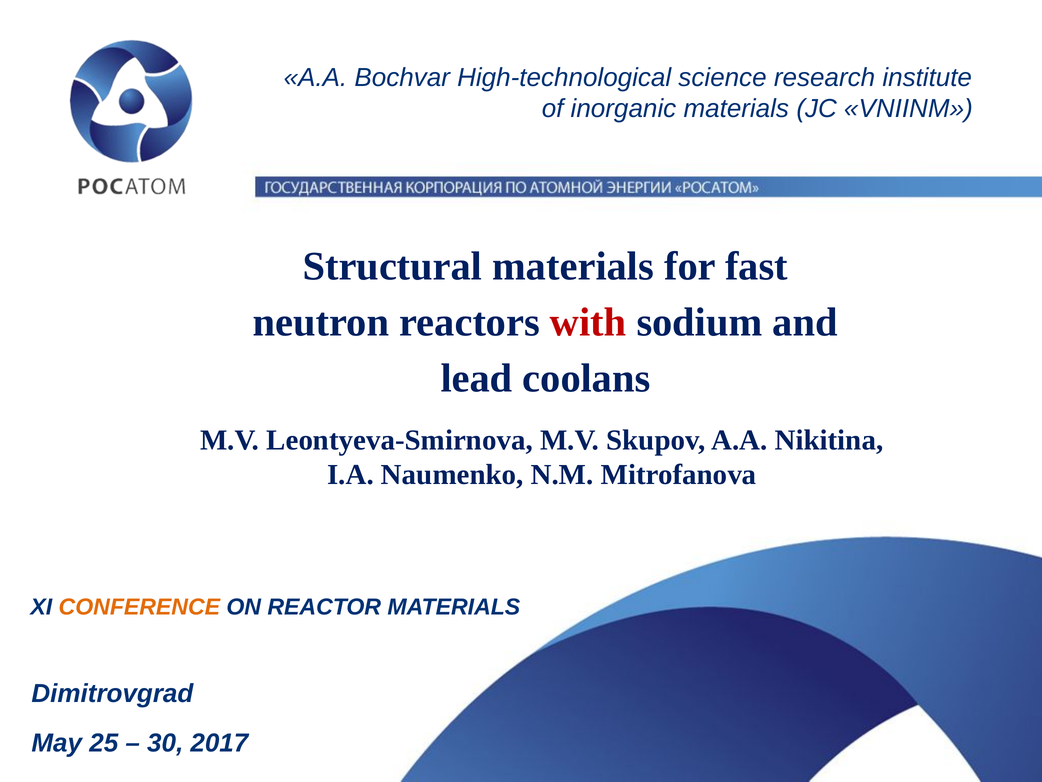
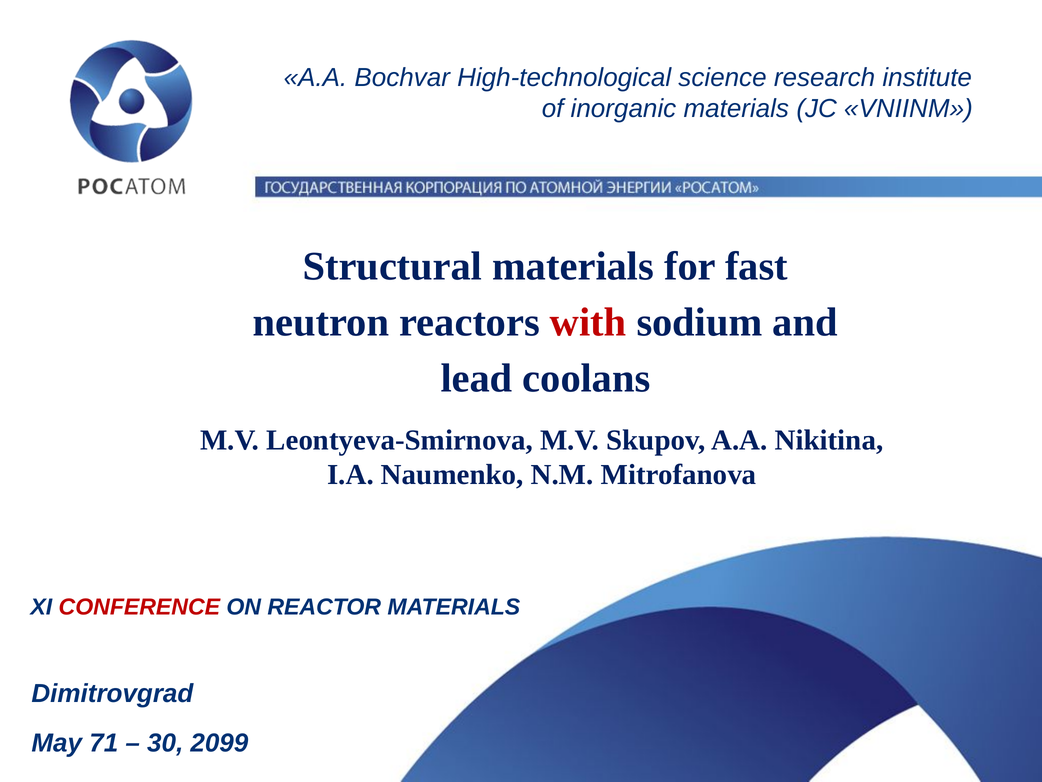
CONFERENCE colour: orange -> red (139, 607)
25: 25 -> 71 (104, 743)
2017: 2017 -> 2099 (219, 743)
